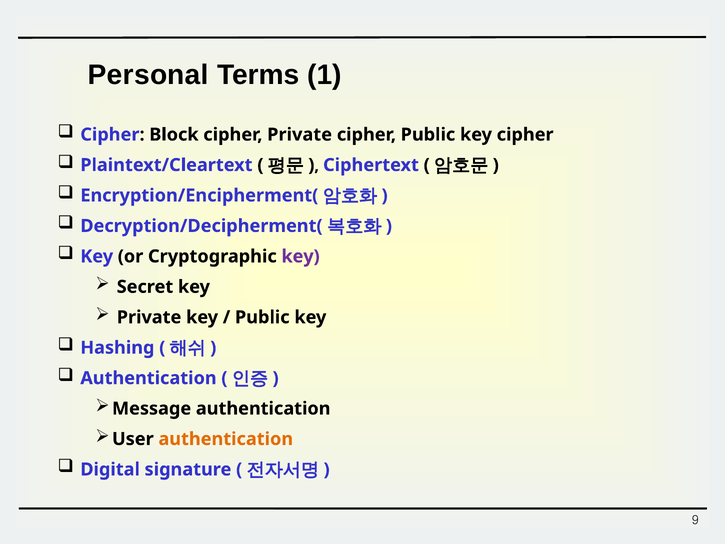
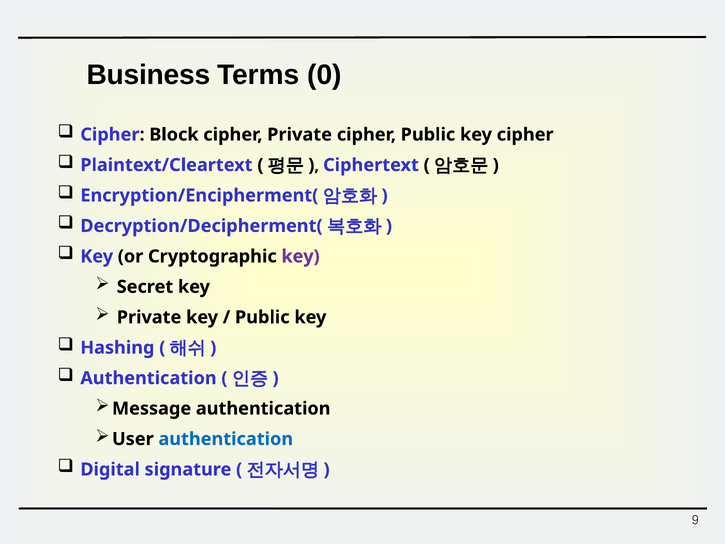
Personal: Personal -> Business (149, 75)
1: 1 -> 0 (325, 75)
authentication colour: orange -> blue (226, 439)
